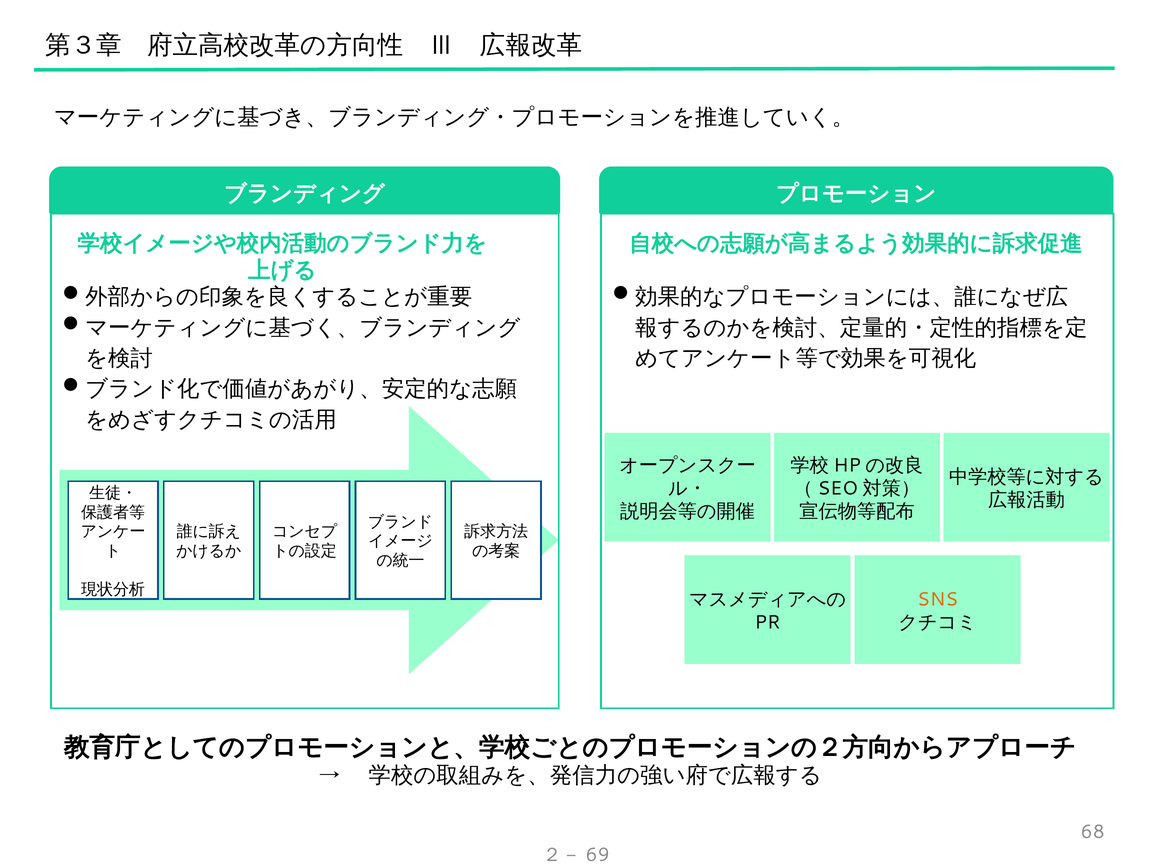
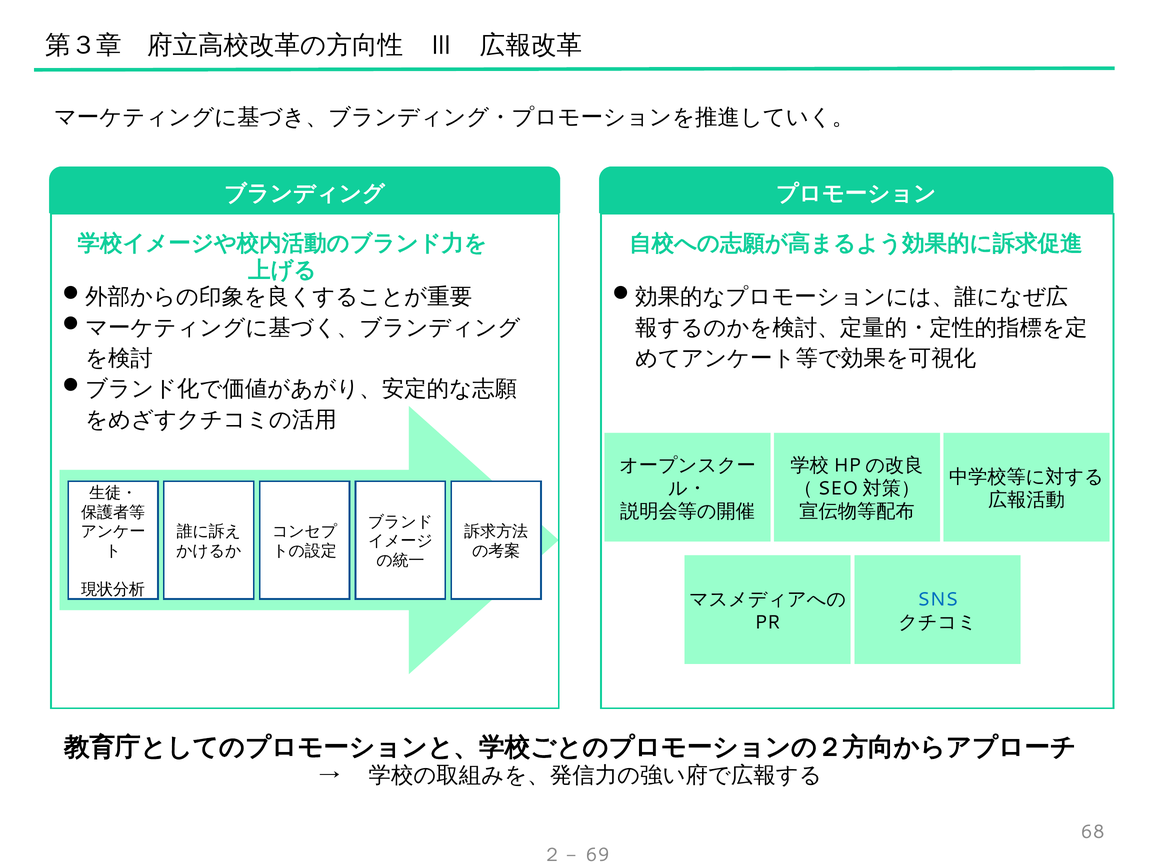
SNS colour: orange -> blue (938, 599)
